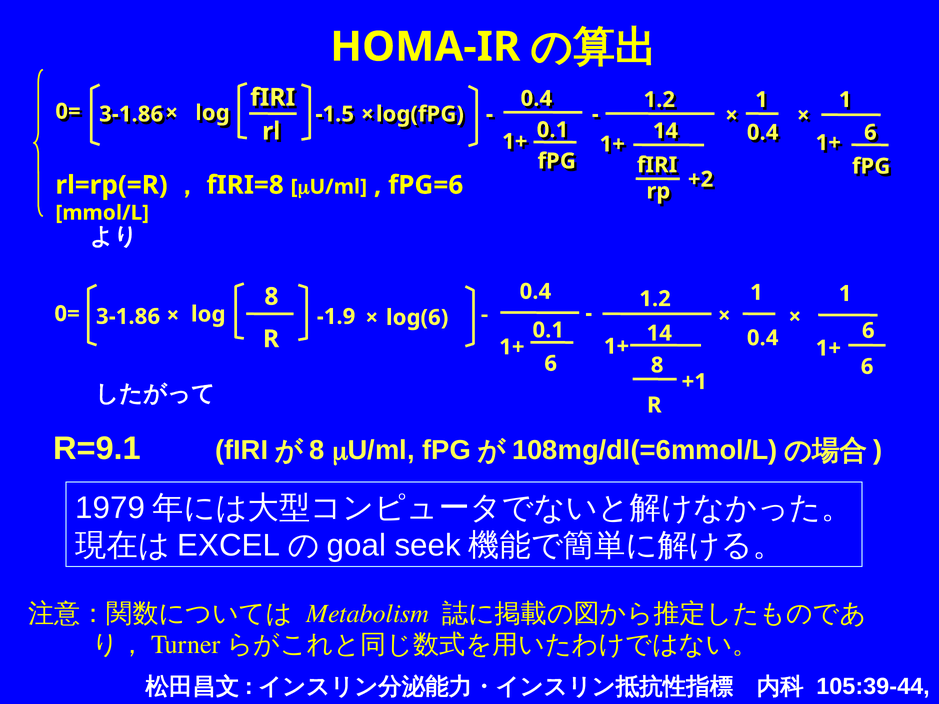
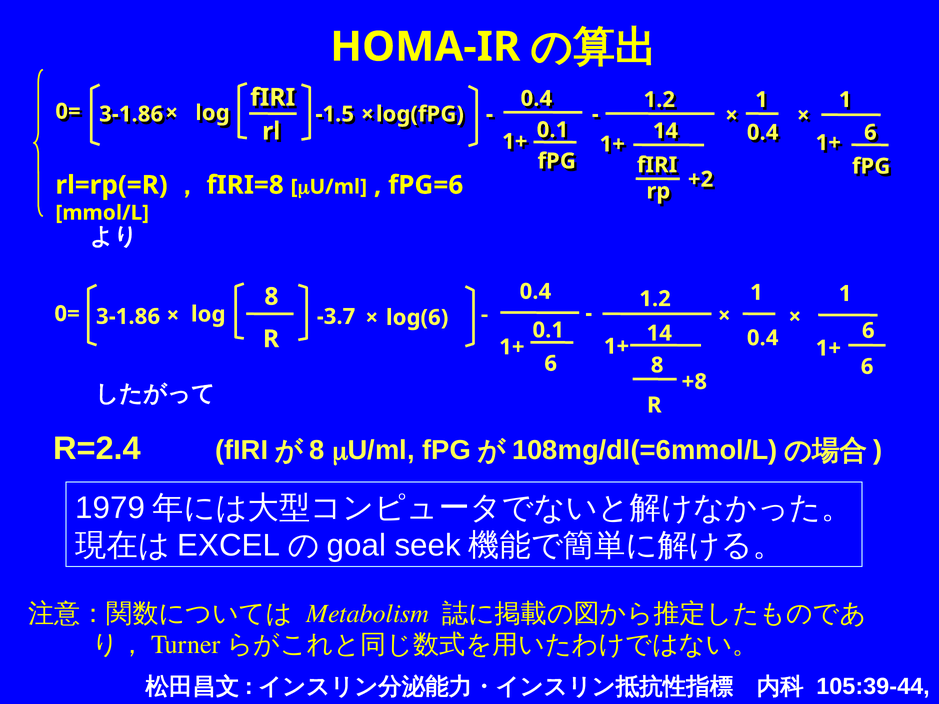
-1.9: -1.9 -> -3.7 (336, 317)
+1: +1 -> +8 (694, 382)
R=9.1: R=9.1 -> R=2.4 (97, 449)
